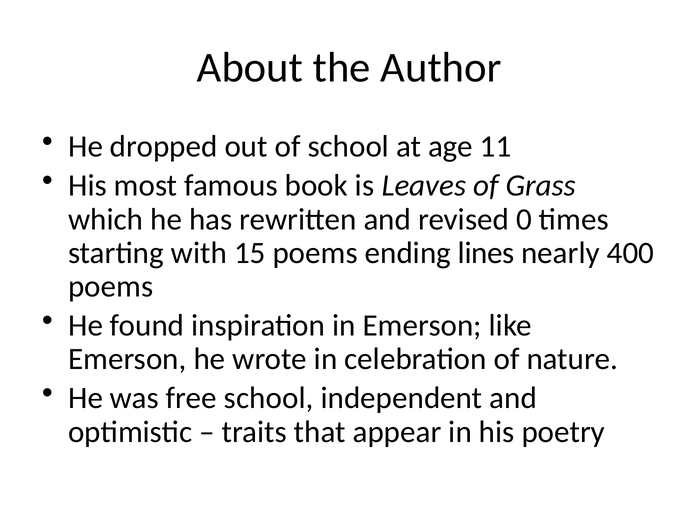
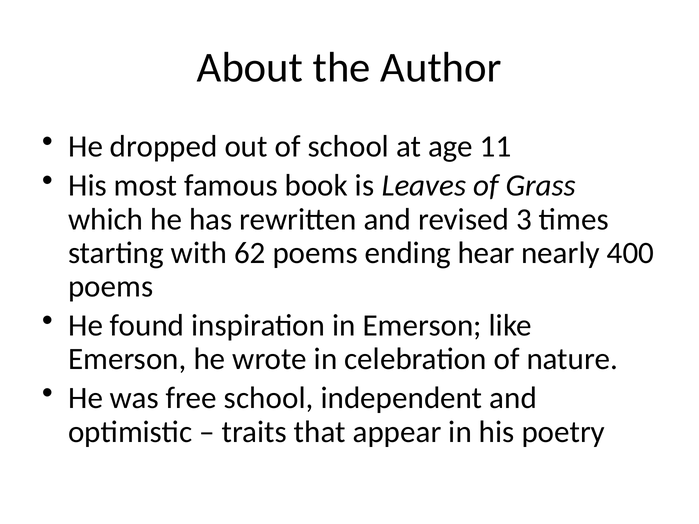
0: 0 -> 3 (524, 219)
15: 15 -> 62 (250, 253)
lines: lines -> hear (486, 253)
